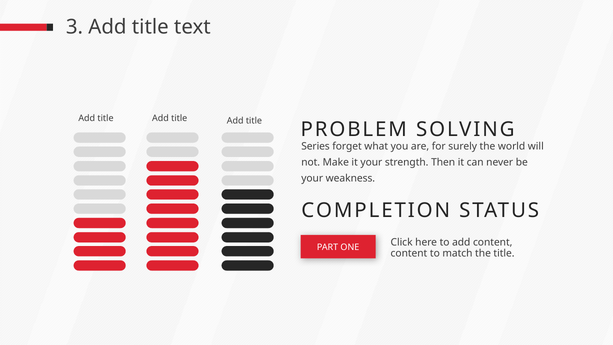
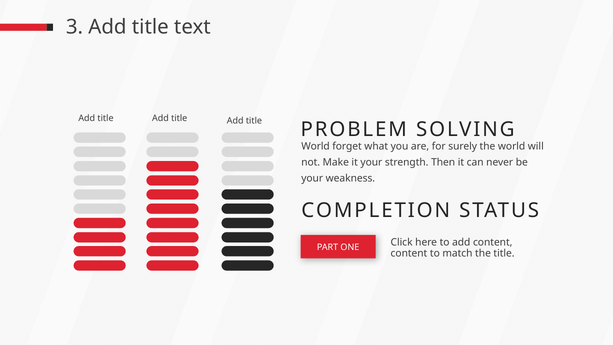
Series: Series -> World (316, 146)
